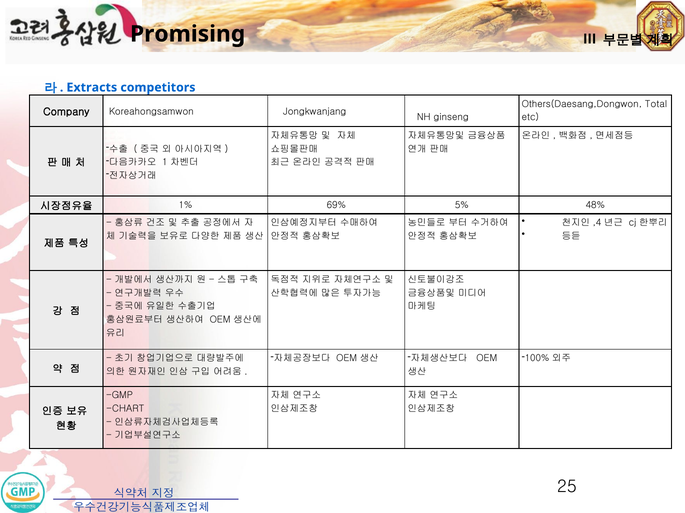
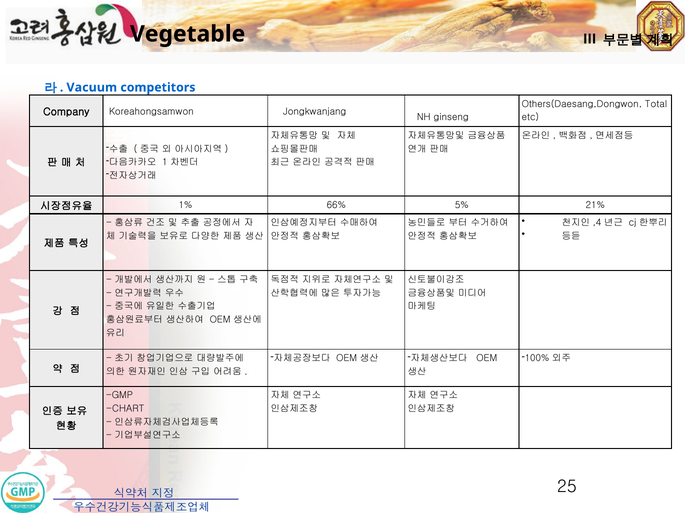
Promising: Promising -> Vegetable (188, 34)
Extracts: Extracts -> Vacuum (92, 88)
69%: 69% -> 66% (336, 205)
48%: 48% -> 21% (595, 205)
